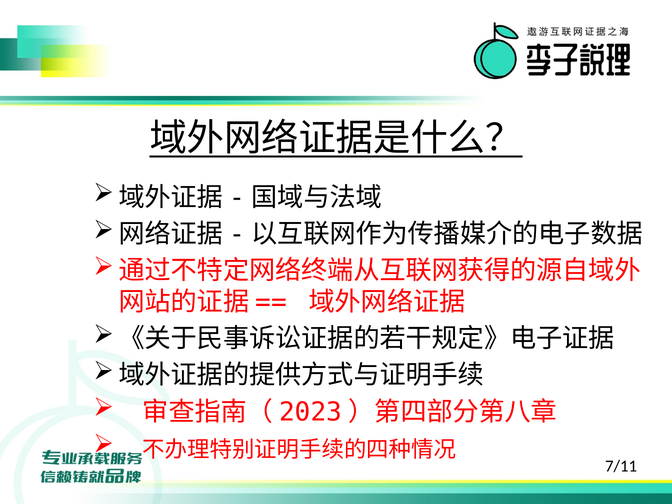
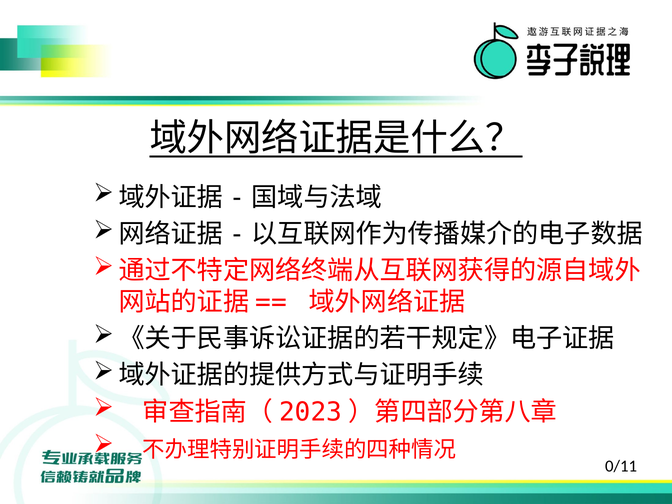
7/11: 7/11 -> 0/11 (621, 466)
